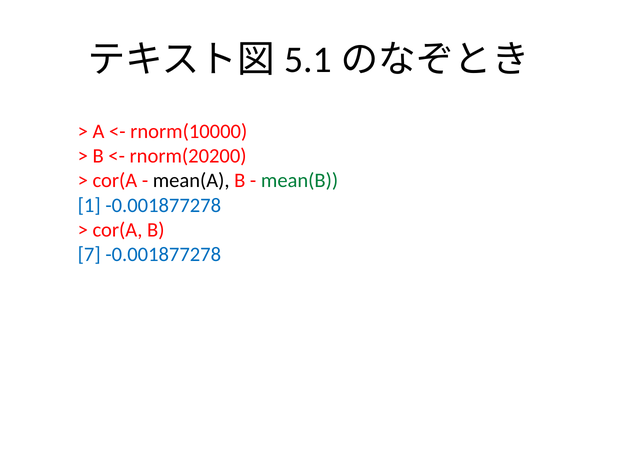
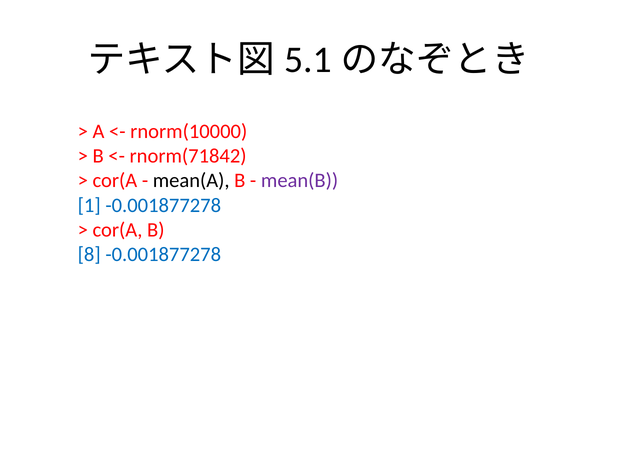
rnorm(20200: rnorm(20200 -> rnorm(71842 (188, 156)
mean(B colour: green -> purple (300, 181)
7: 7 -> 8 (89, 255)
